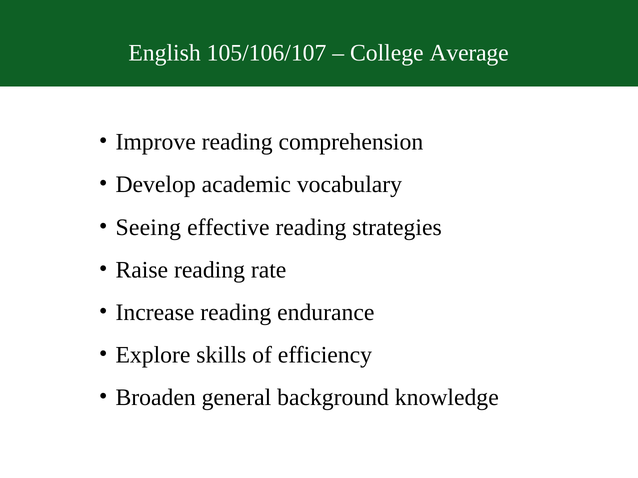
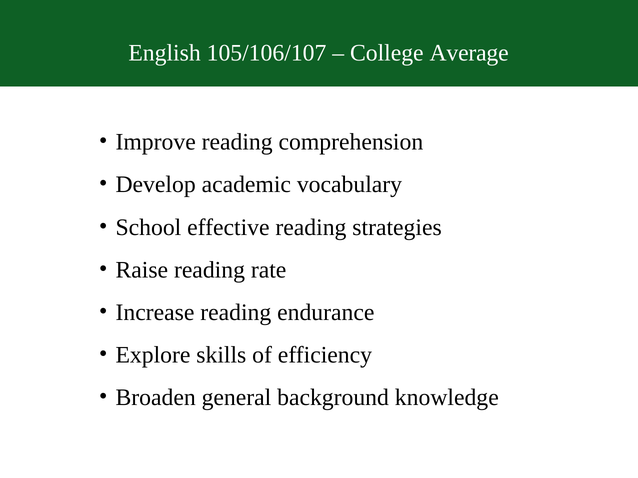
Seeing: Seeing -> School (148, 227)
